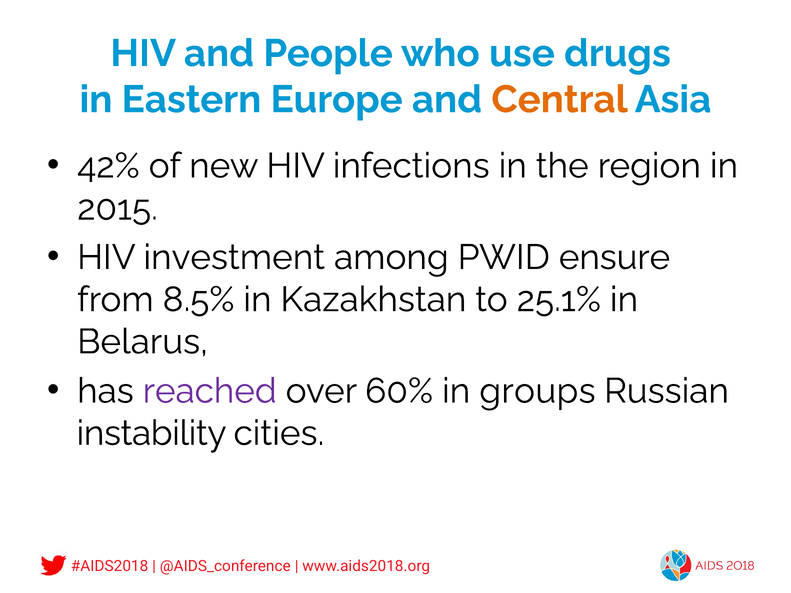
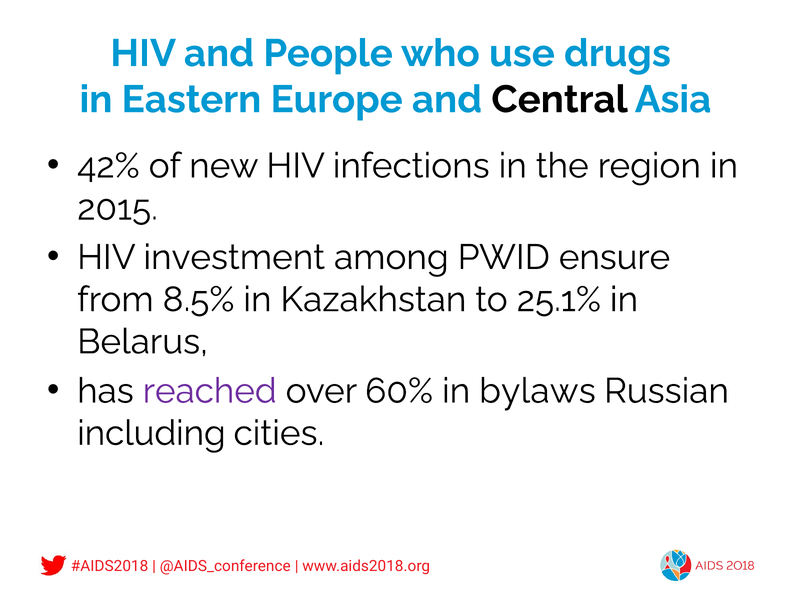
Central colour: orange -> black (560, 100)
groups: groups -> bylaws (537, 391)
instability: instability -> including (151, 433)
